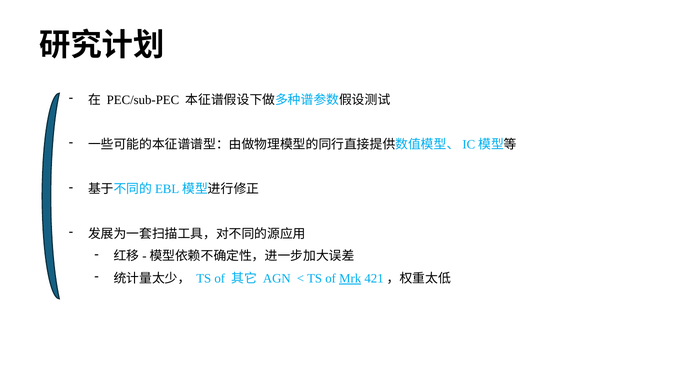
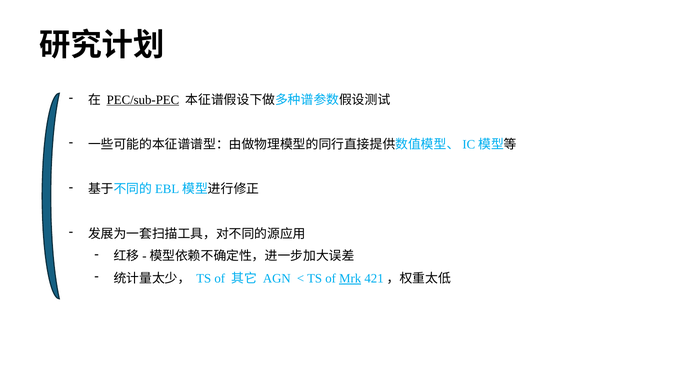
PEC/sub-PEC underline: none -> present (143, 100)
